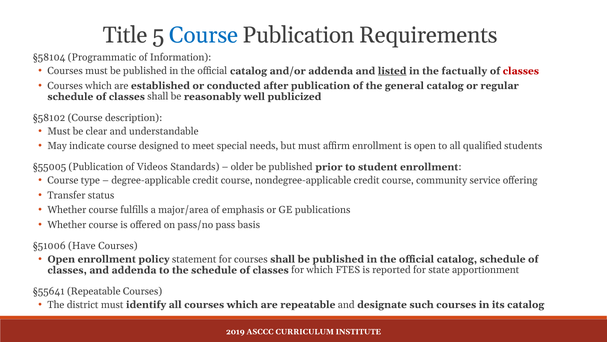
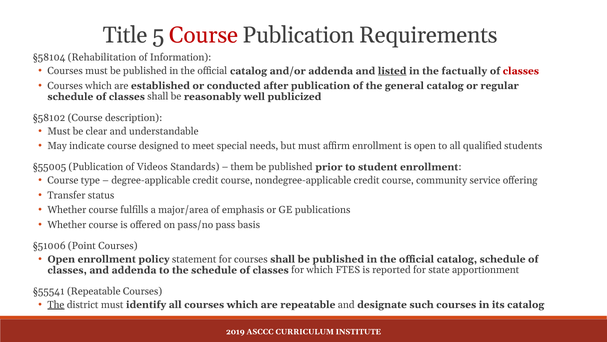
Course colour: blue -> red (204, 35)
Programmatic: Programmatic -> Rehabilitation (102, 57)
older: older -> them (242, 167)
Have: Have -> Point (82, 245)
§55641: §55641 -> §55541 (49, 291)
The underline: none -> present (56, 304)
